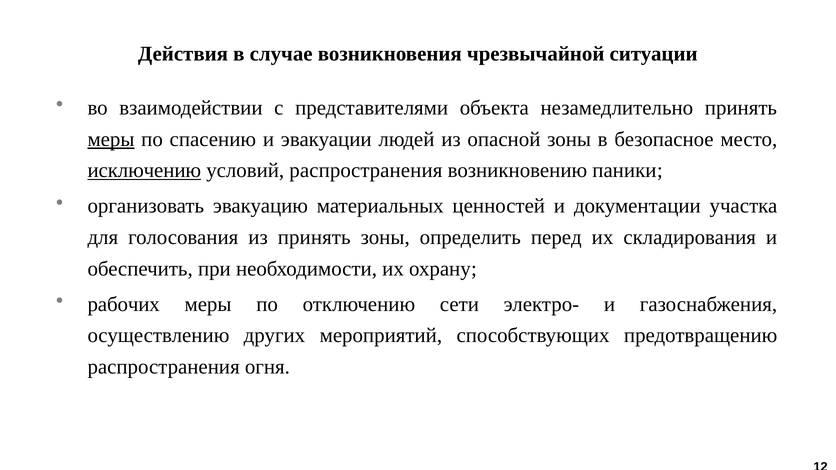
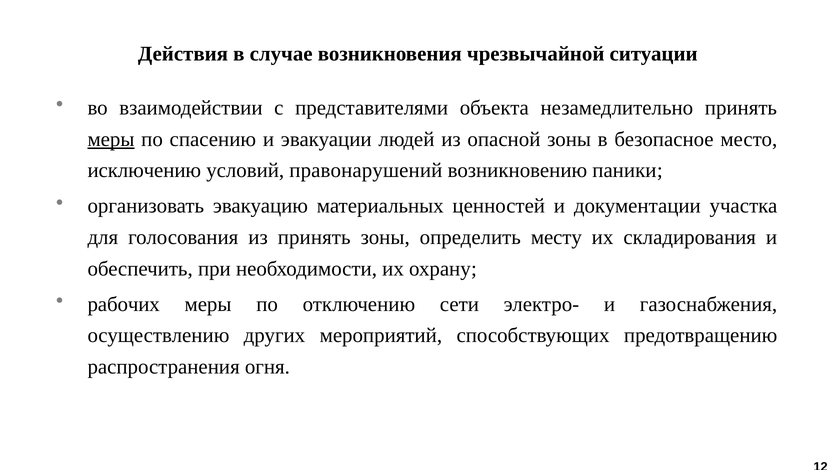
исключению underline: present -> none (144, 171)
условий распространения: распространения -> правонарушений (366, 171)
перед: перед -> месту (556, 238)
